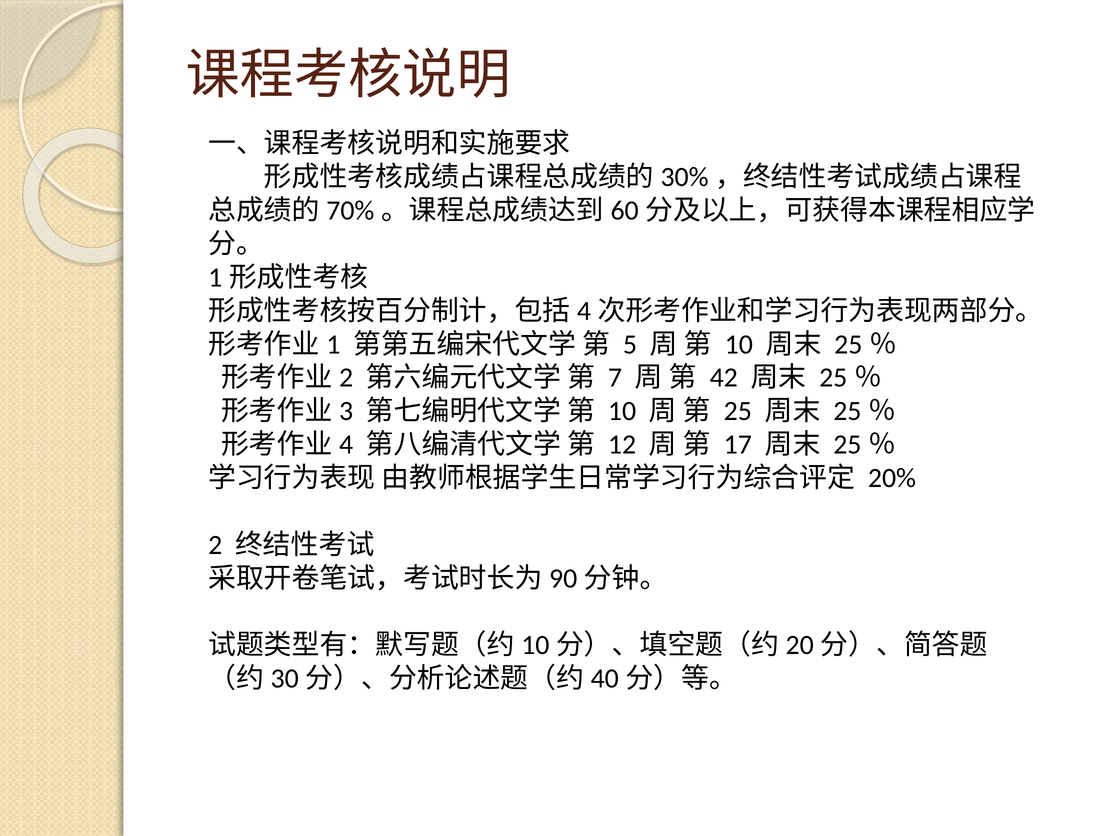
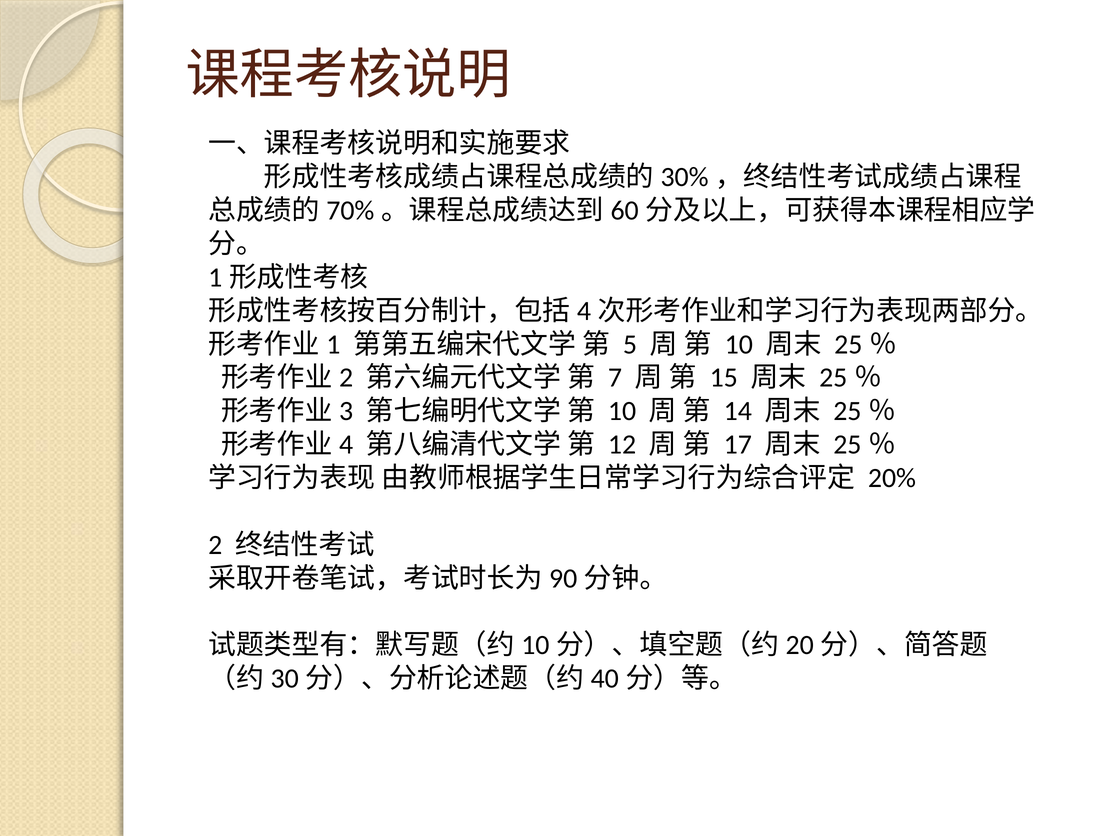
42: 42 -> 15 (724, 378)
25: 25 -> 14 (738, 411)
